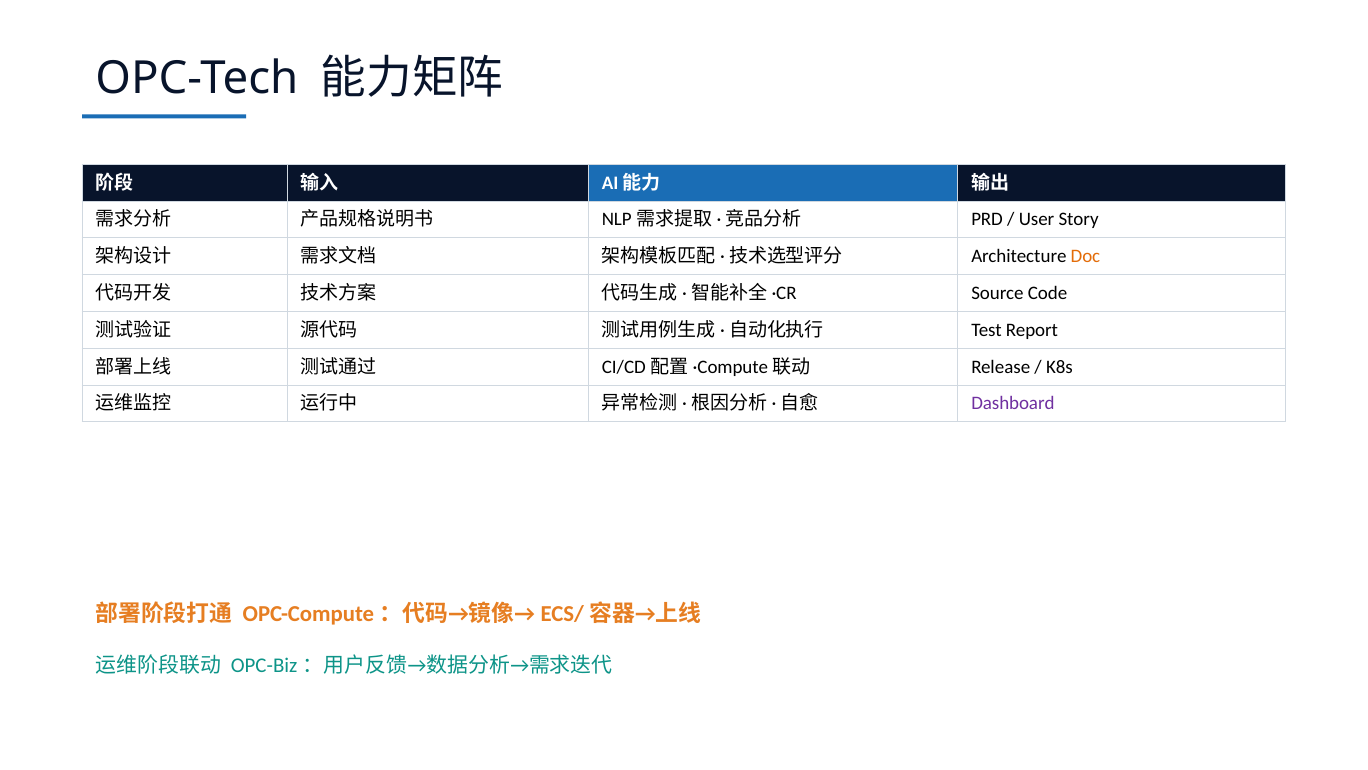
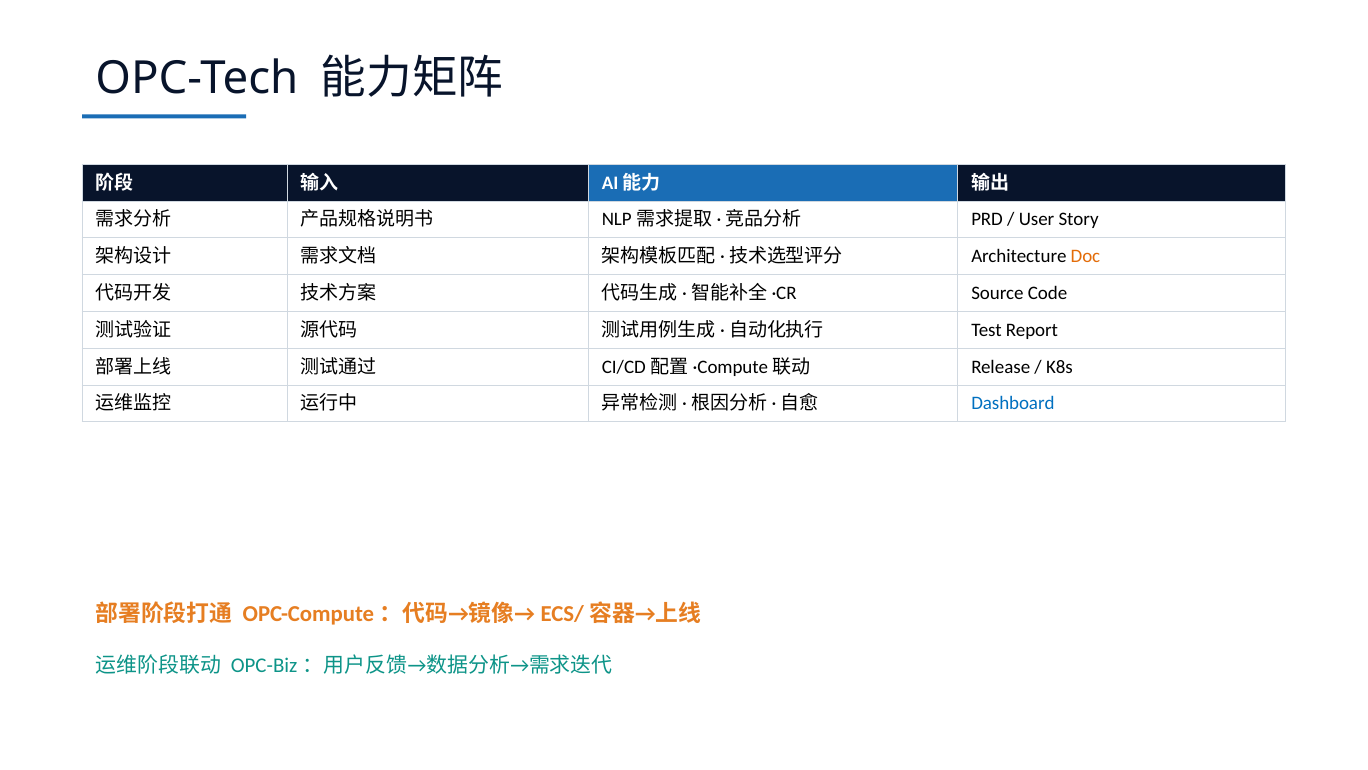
Dashboard colour: purple -> blue (1013, 403)
